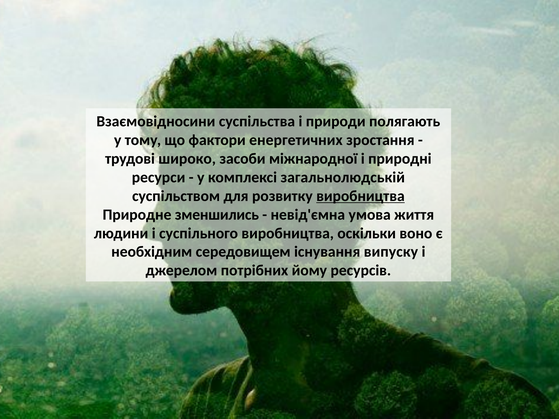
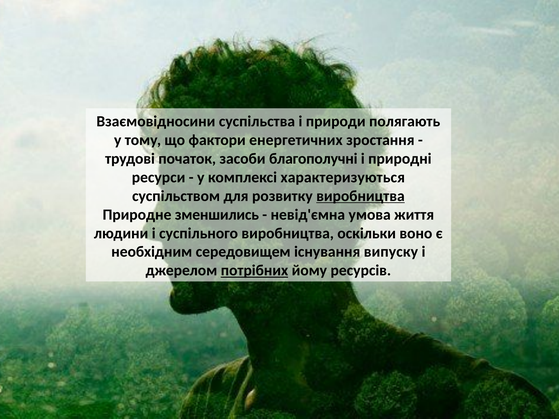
широко: широко -> початок (187, 159)
міжнародної: міжнародної -> благополучні (313, 159)
загальнолюдській: загальнолюдській -> характеризуються (343, 177)
потрібних underline: none -> present (254, 271)
